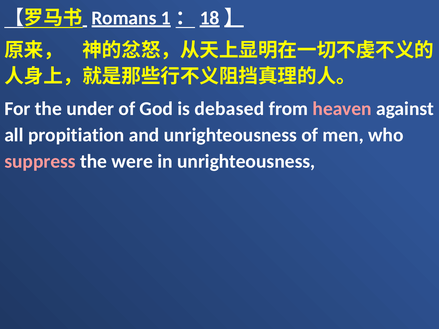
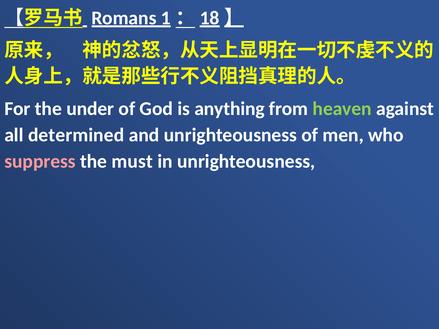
debased: debased -> anything (230, 109)
heaven colour: pink -> light green (342, 109)
propitiation: propitiation -> determined (76, 135)
were: were -> must (132, 161)
